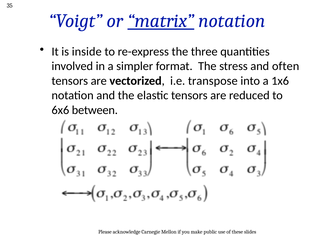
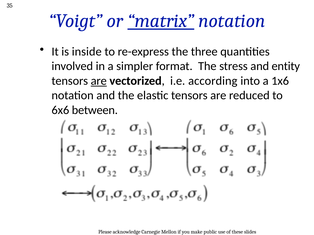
often: often -> entity (286, 66)
are underline: none -> present (99, 81)
transpose: transpose -> according (213, 81)
